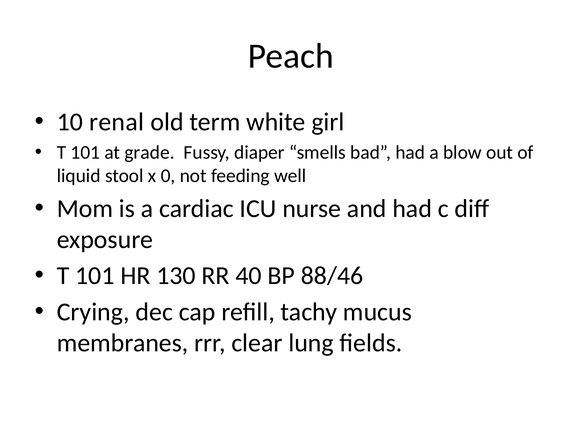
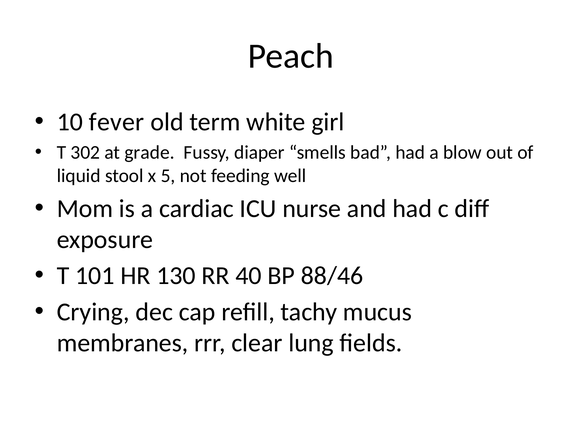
renal: renal -> fever (117, 122)
101: 101 -> 302 (85, 153)
0: 0 -> 5 (168, 176)
